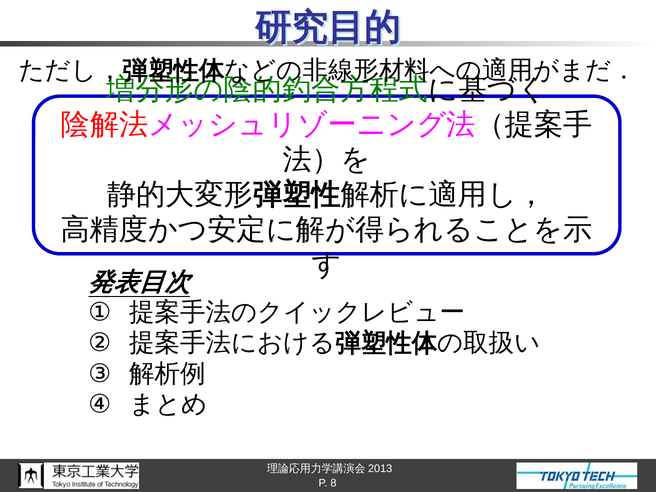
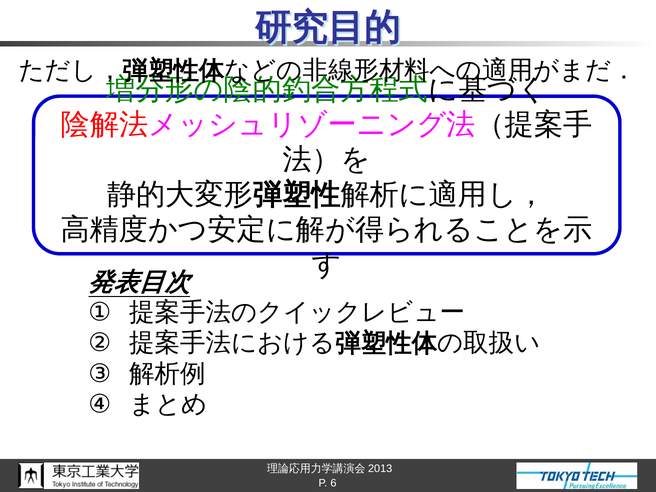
8: 8 -> 6 (333, 483)
